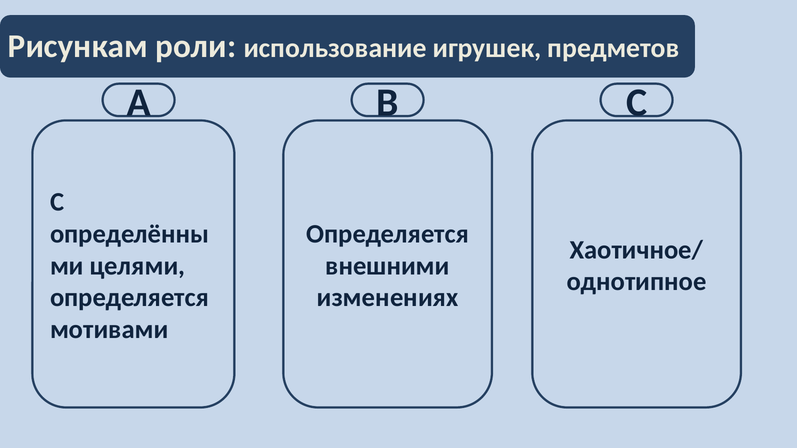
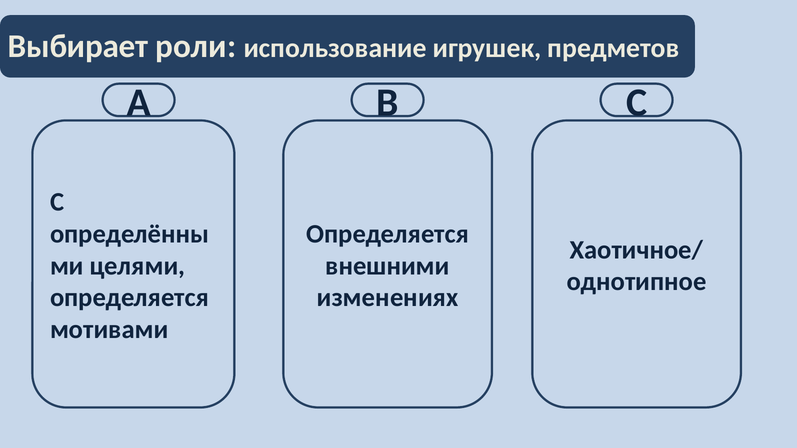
Рисункам: Рисункам -> Выбирает (78, 46)
